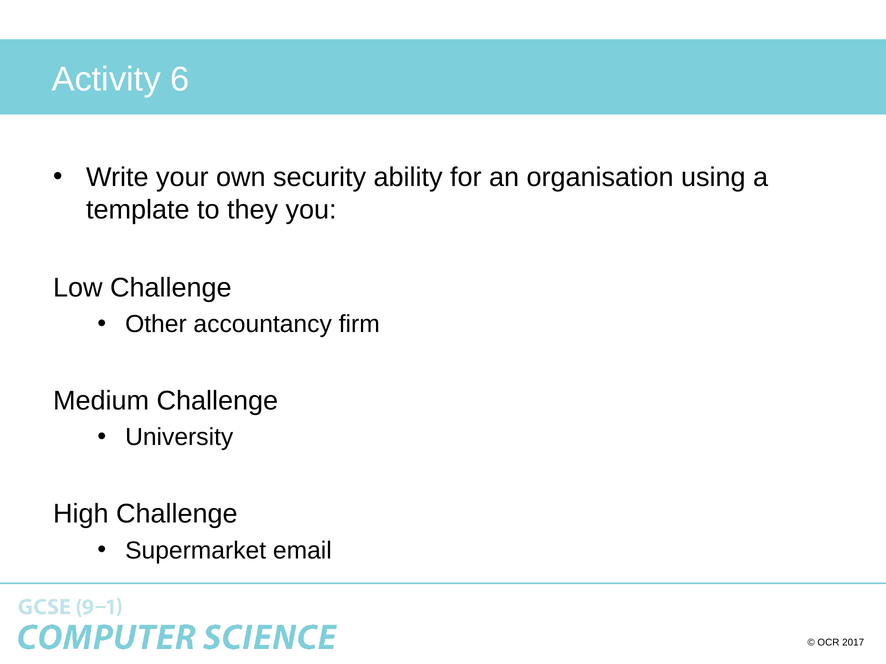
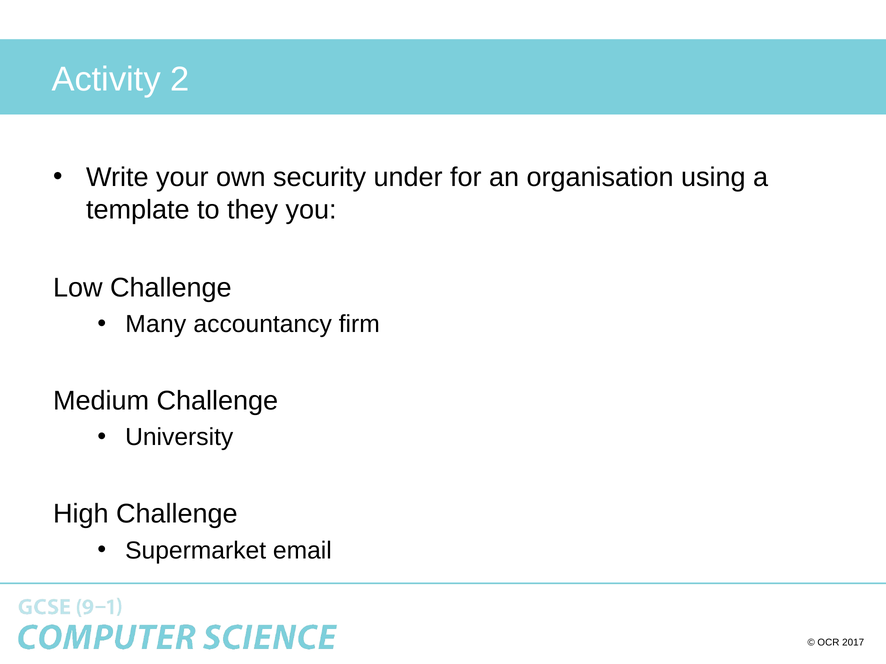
6: 6 -> 2 (180, 79)
ability: ability -> under (408, 178)
Other: Other -> Many (156, 325)
